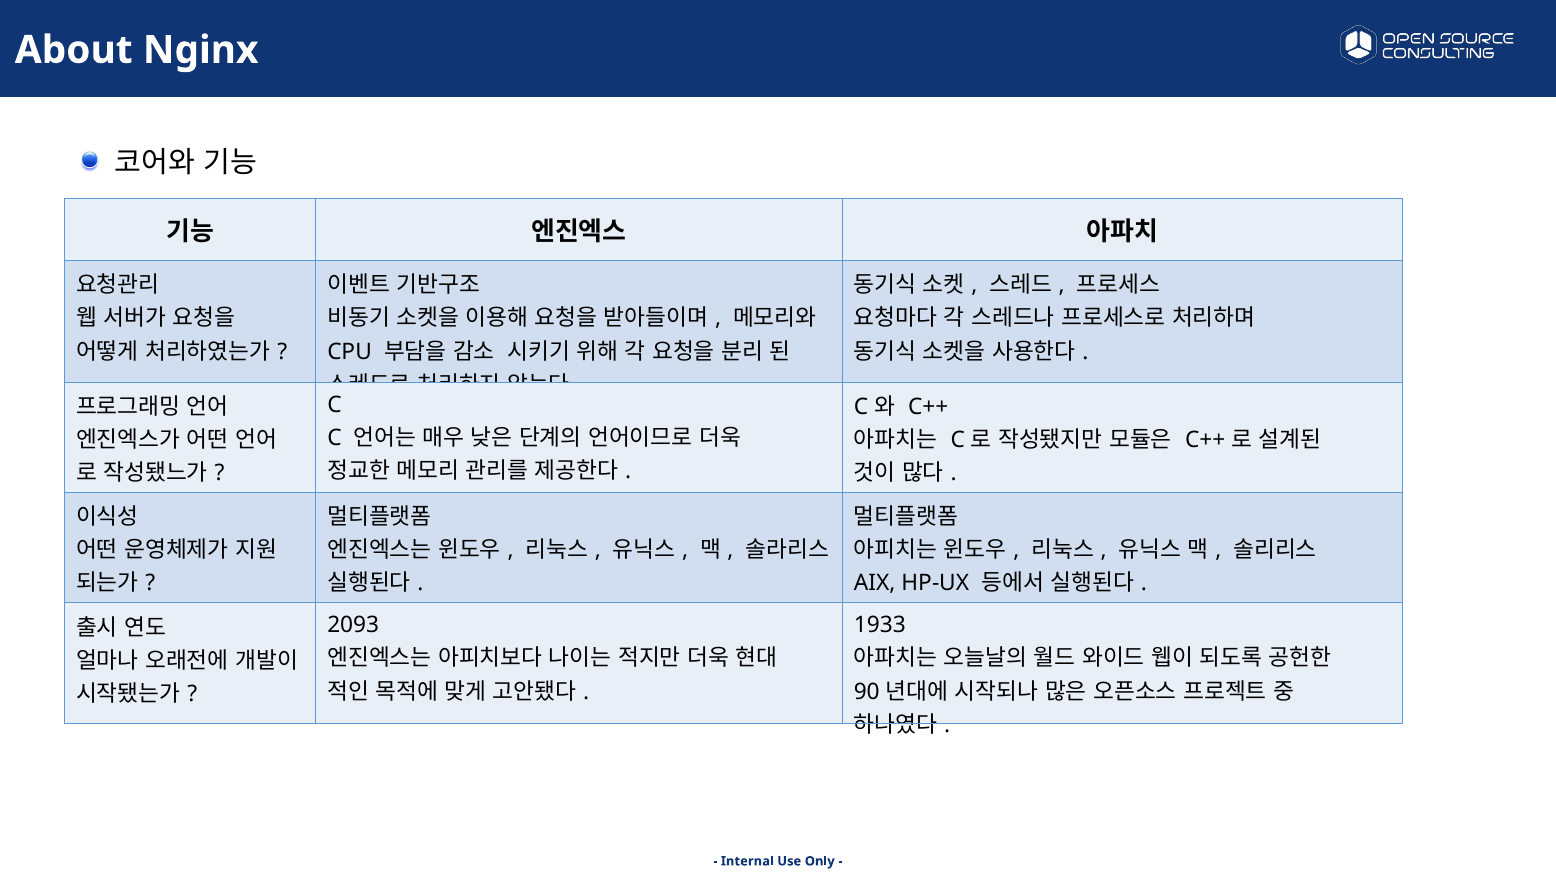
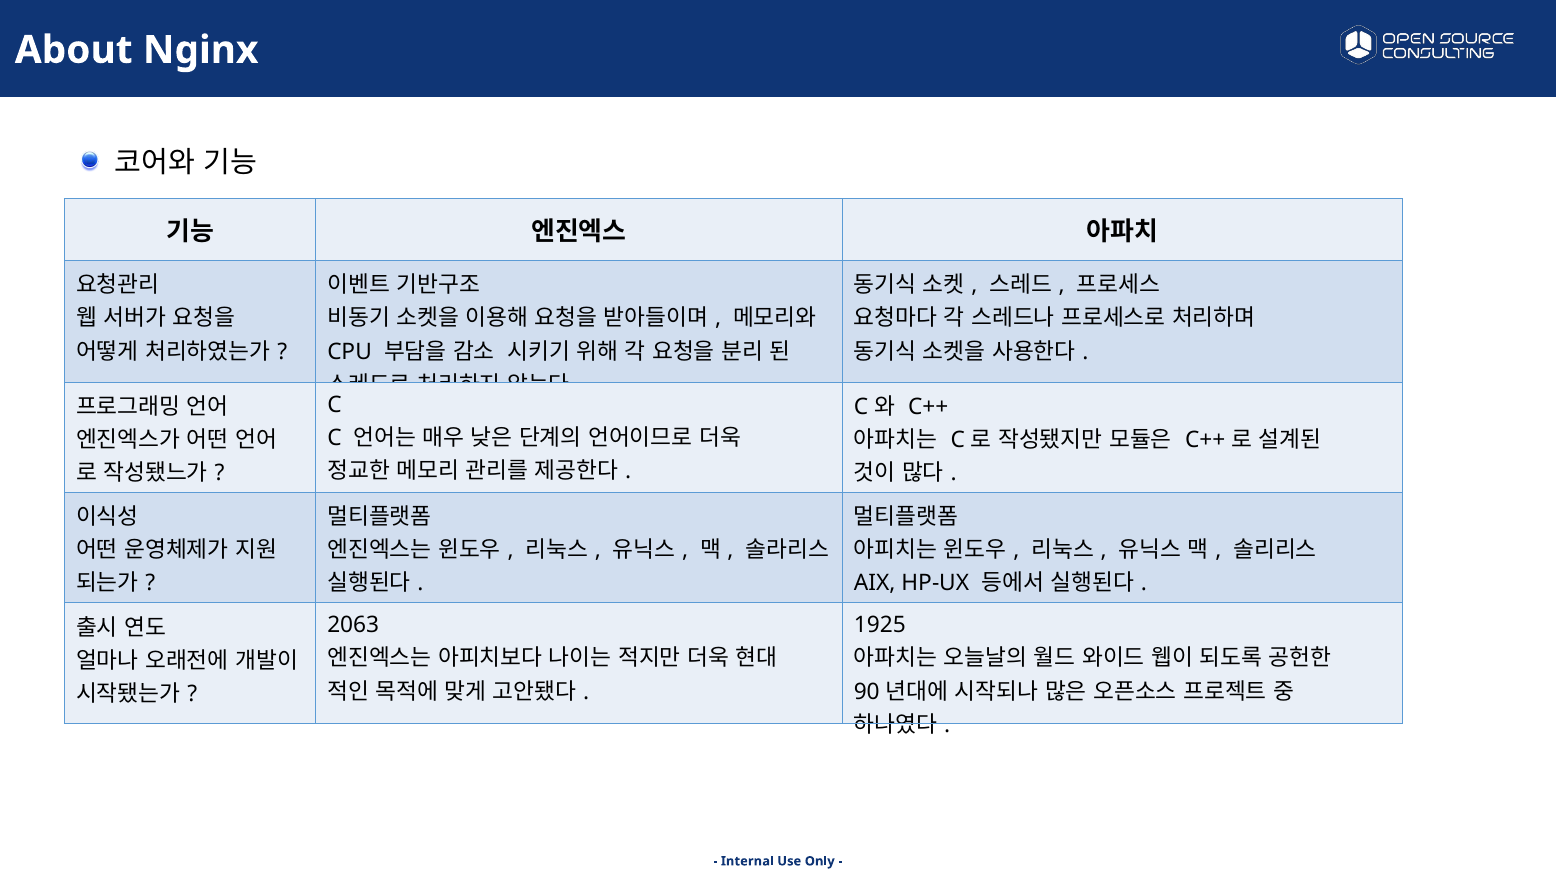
2093: 2093 -> 2063 (353, 626)
1933: 1933 -> 1925 (880, 626)
